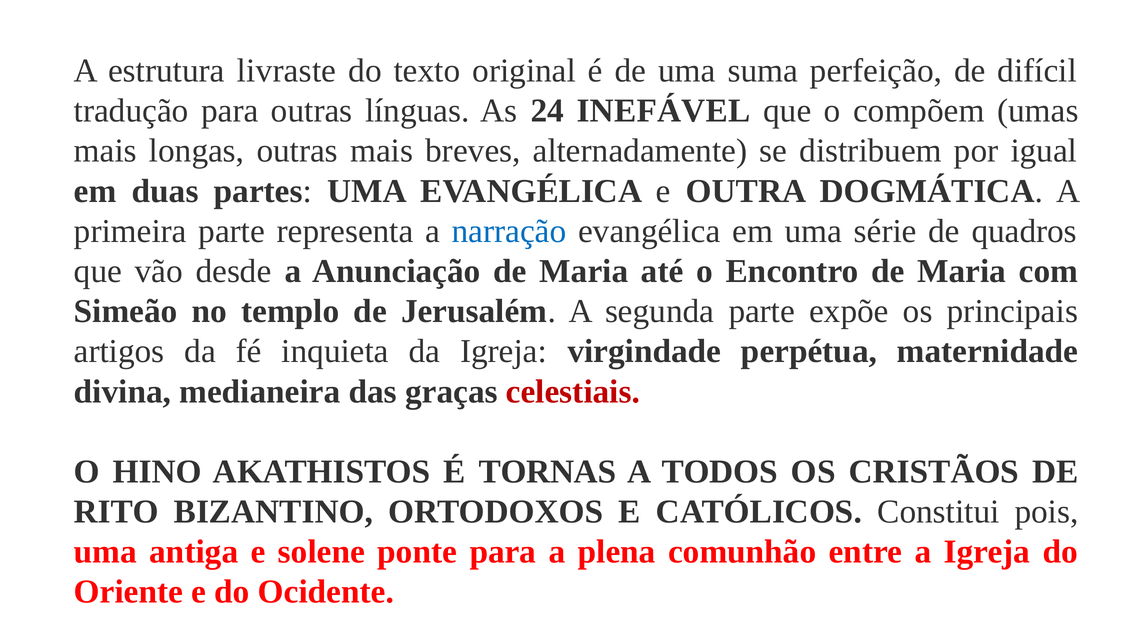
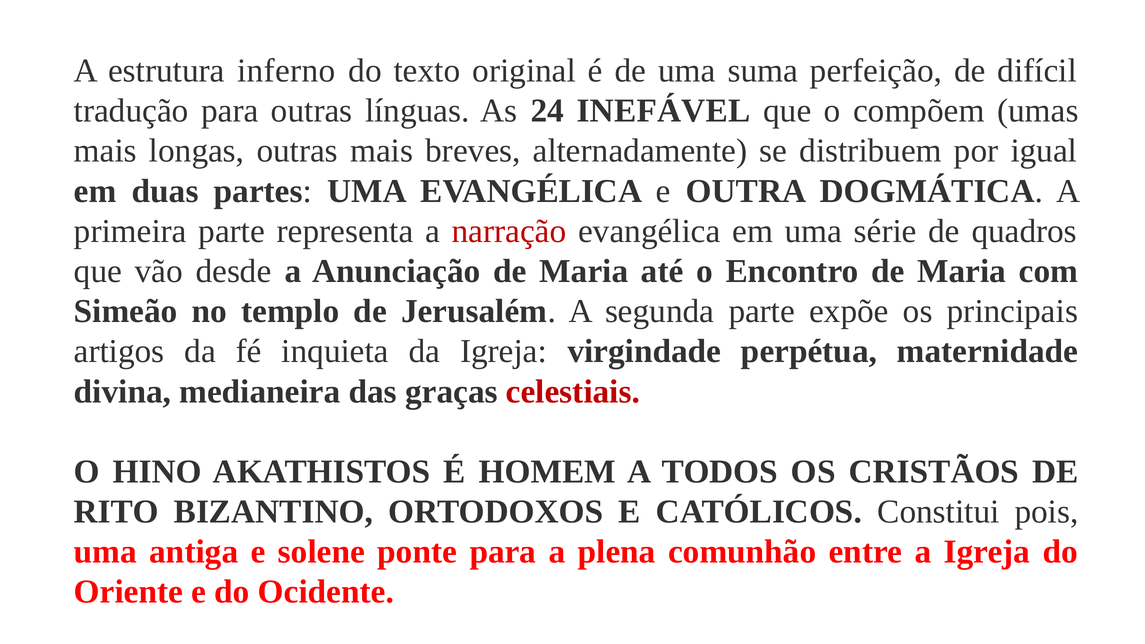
livraste: livraste -> inferno (286, 71)
narração colour: blue -> red (509, 231)
TORNAS: TORNAS -> HOMEM (547, 472)
